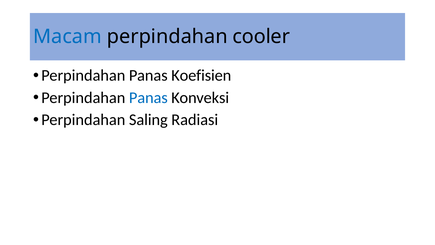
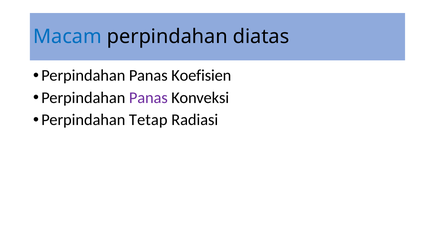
cooler: cooler -> diatas (261, 37)
Panas colour: blue -> purple (148, 98)
Saling: Saling -> Tetap (148, 120)
